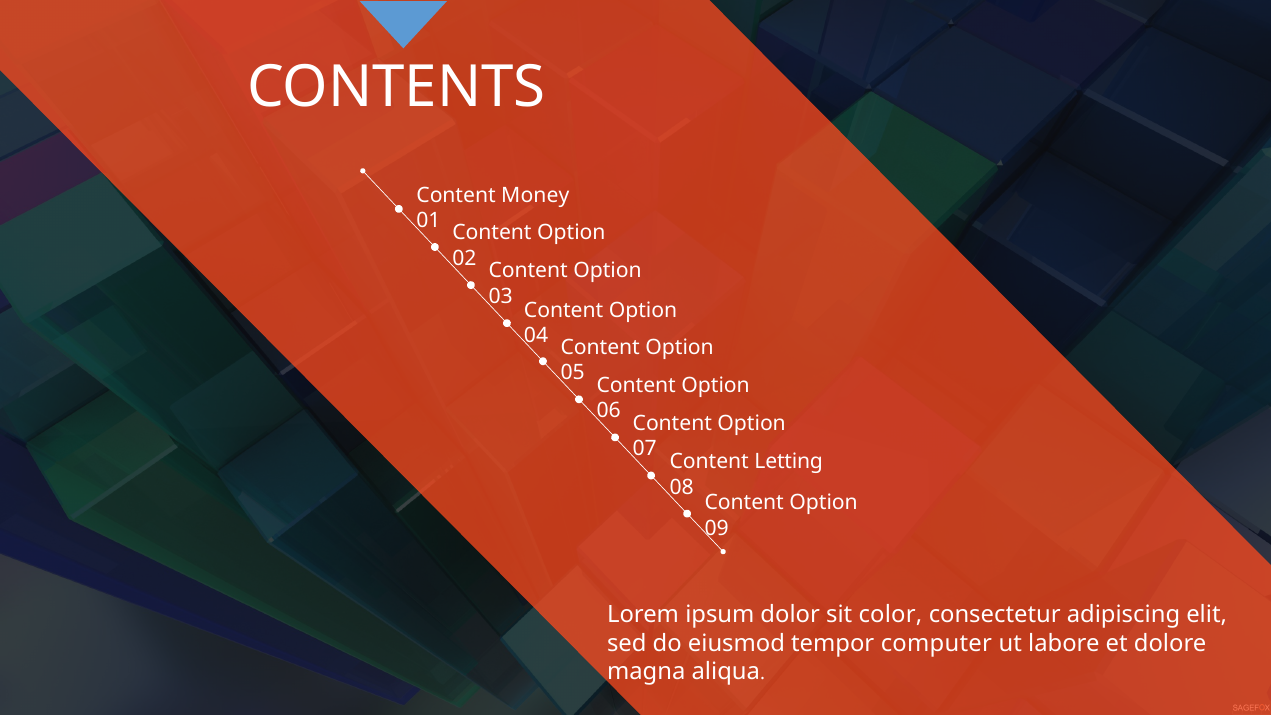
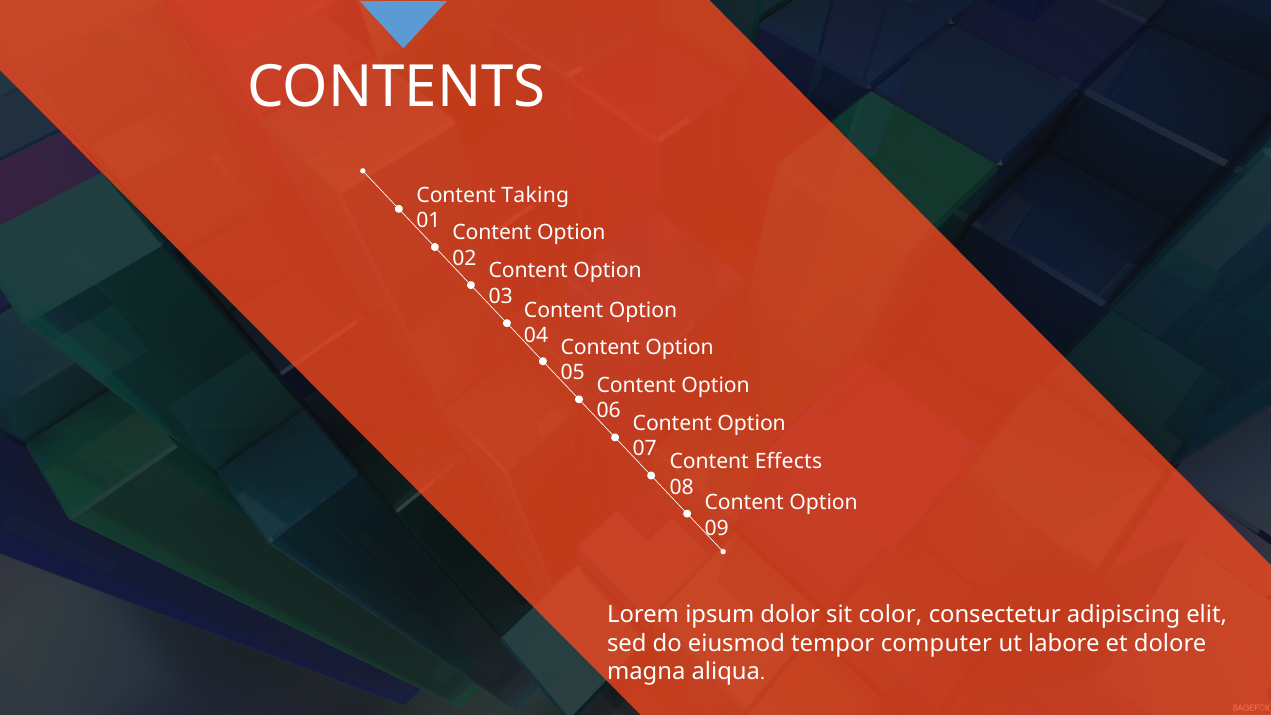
Money: Money -> Taking (535, 195)
Letting: Letting -> Effects (788, 462)
